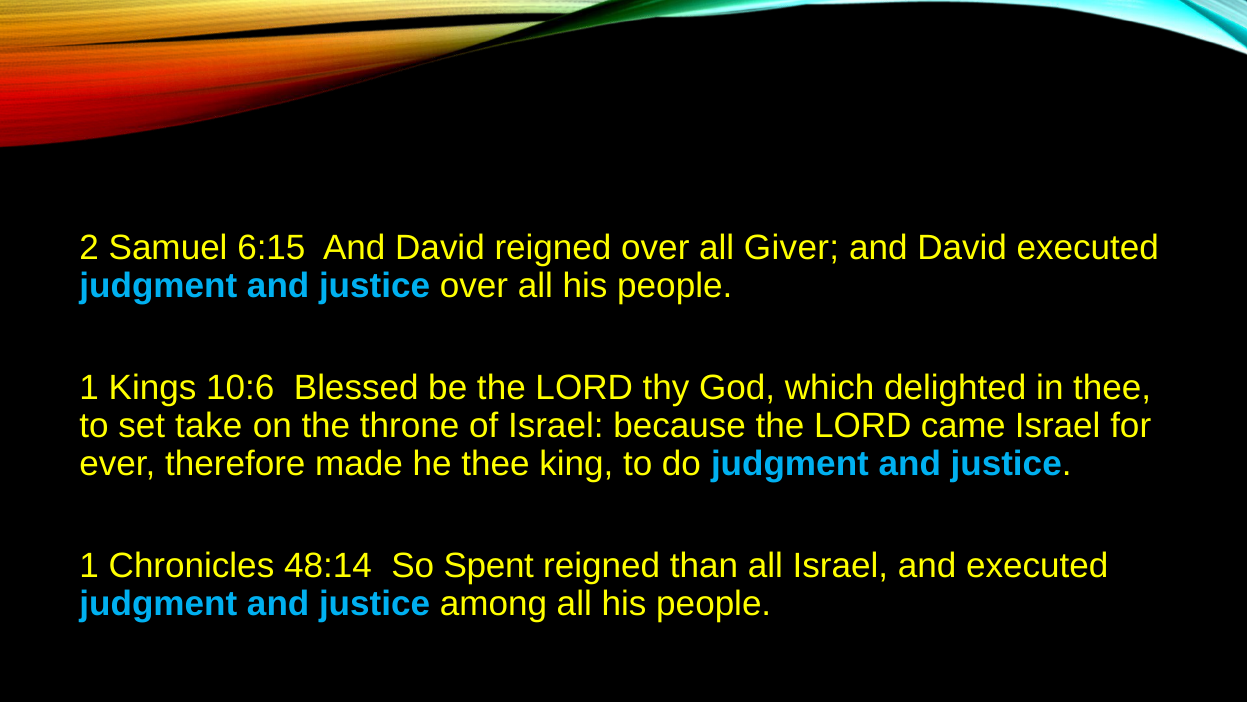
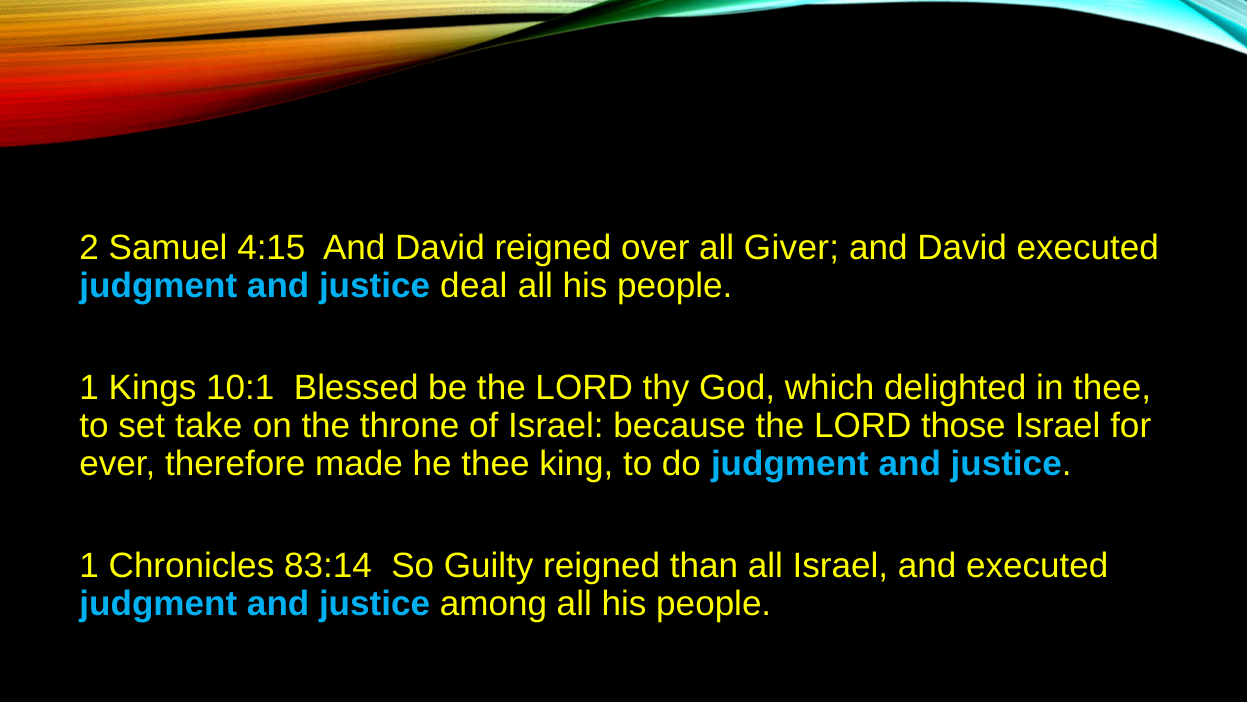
6:15: 6:15 -> 4:15 (271, 248)
justice over: over -> deal (474, 286)
10:6: 10:6 -> 10:1 (240, 388)
came: came -> those (963, 426)
48:14: 48:14 -> 83:14 (328, 565)
Spent: Spent -> Guilty (489, 565)
